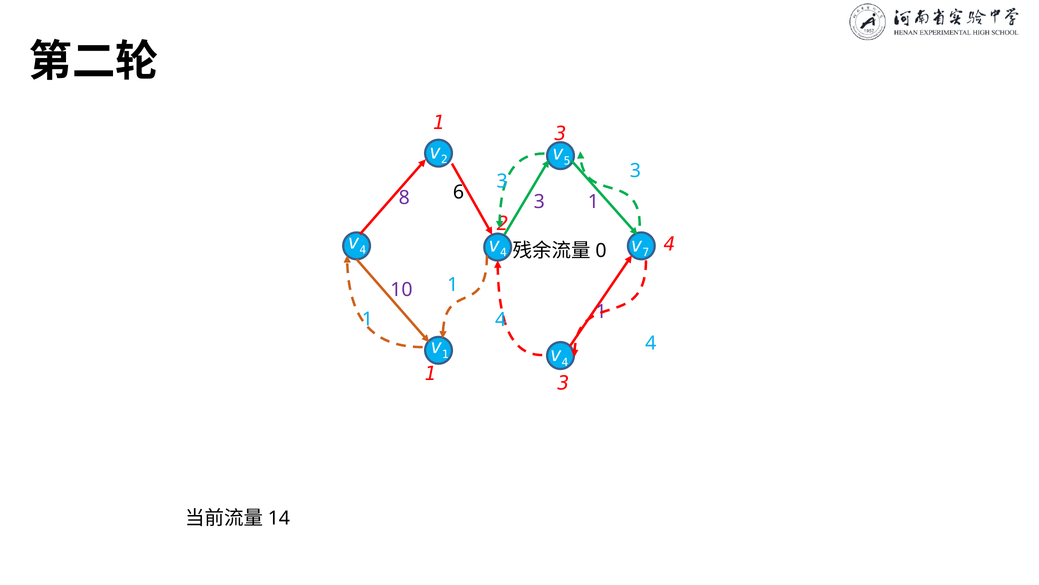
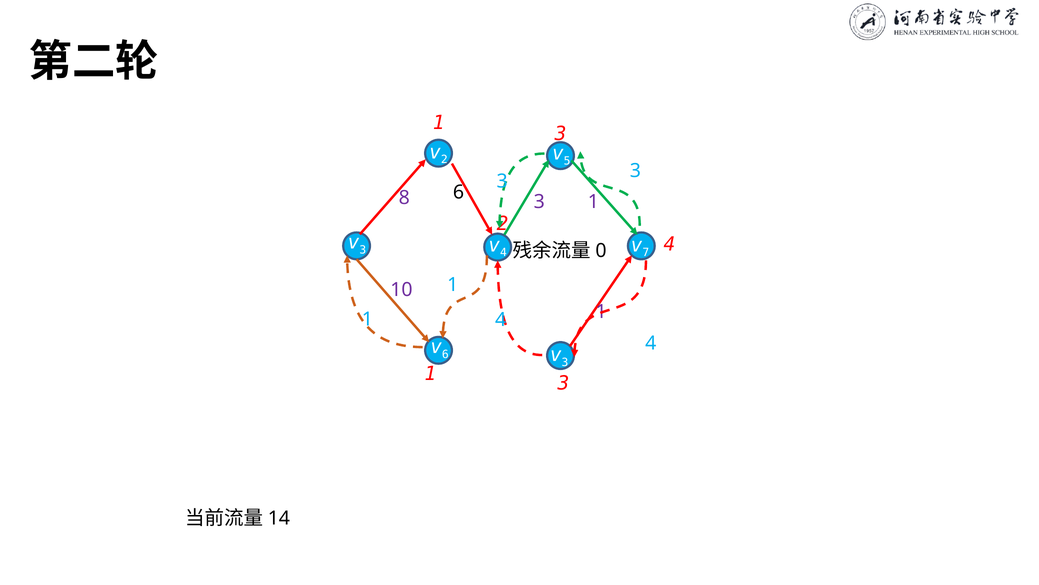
4: 4 -> 3 (363, 250)
1: 1 -> 6 (445, 354)
4: 4 -> 3 (565, 362)
